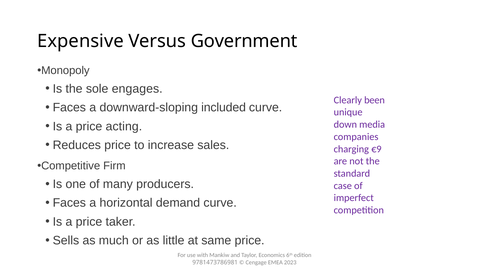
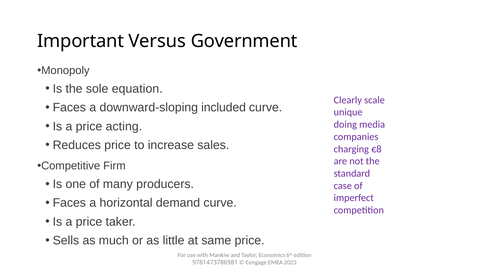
Expensive: Expensive -> Important (81, 41)
engages: engages -> equation (137, 89)
been: been -> scale (374, 100)
down: down -> doing (345, 125)
€9: €9 -> €8 (376, 149)
